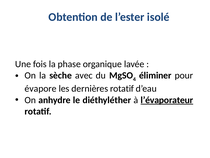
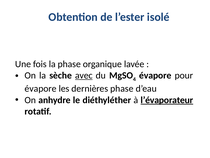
avec underline: none -> present (84, 75)
éliminer: éliminer -> évapore (155, 75)
dernières rotatif: rotatif -> phase (122, 88)
